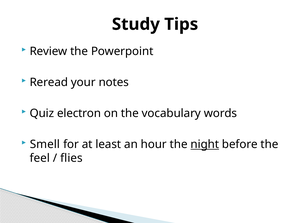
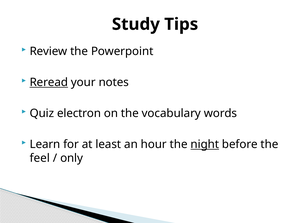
Reread underline: none -> present (49, 82)
Smell: Smell -> Learn (45, 144)
flies: flies -> only (72, 158)
